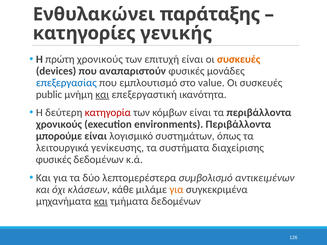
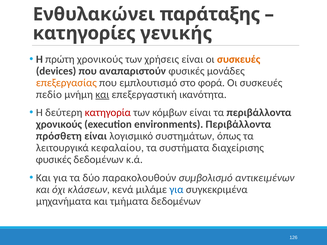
επιτυχή: επιτυχή -> χρήσεις (162, 59)
επεξεργασίας colour: blue -> orange (66, 83)
value: value -> φορά (211, 83)
public: public -> πεδίο (49, 95)
μπορούμε: μπορούμε -> πρόσθετη (59, 136)
γενίκευσης: γενίκευσης -> κεφαλαίου (117, 148)
λεπτομερέστερα: λεπτομερέστερα -> παρακολουθούν (139, 178)
κάθε: κάθε -> κενά (123, 190)
για colour: orange -> blue (176, 190)
και underline: present -> none (101, 201)
